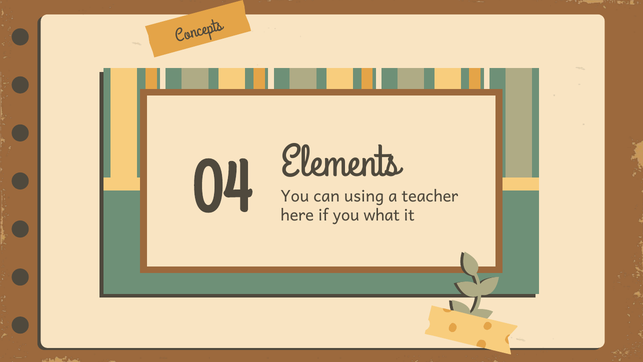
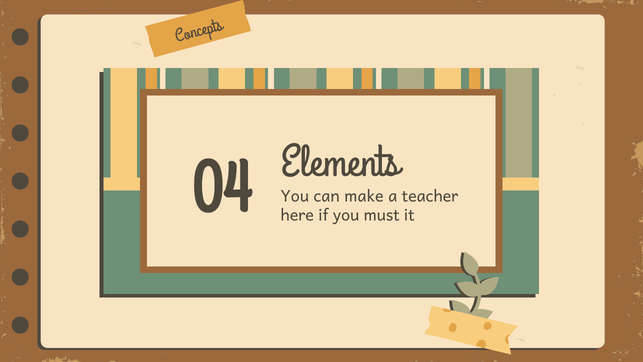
using: using -> make (364, 196)
what: what -> must (382, 215)
